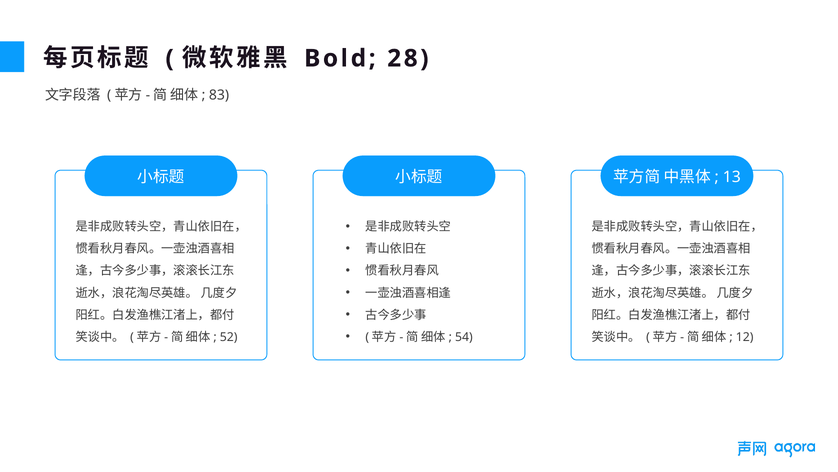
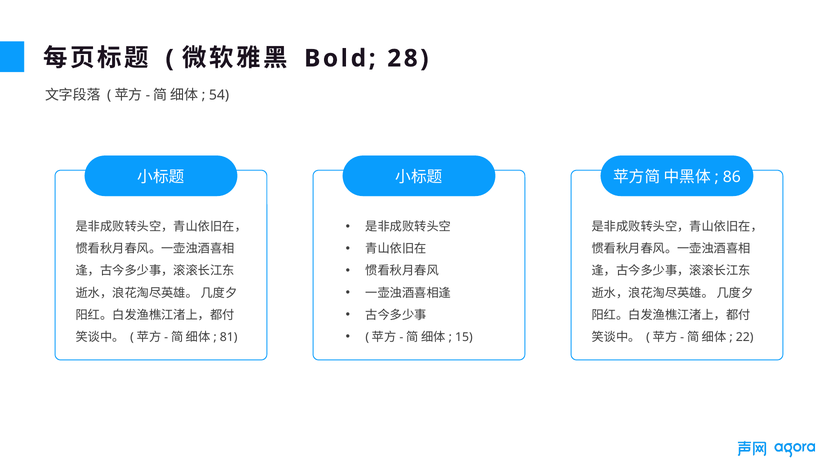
83: 83 -> 54 (219, 95)
13: 13 -> 86 (732, 177)
54: 54 -> 15 (464, 337)
52: 52 -> 81 (229, 337)
12: 12 -> 22 (745, 337)
